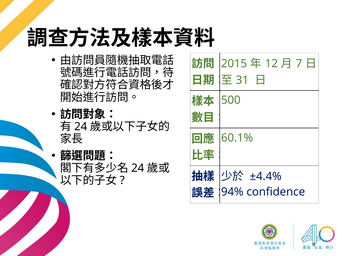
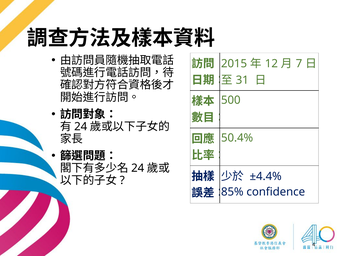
60.1%: 60.1% -> 50.4% (237, 138)
94%: 94% -> 85% (232, 192)
